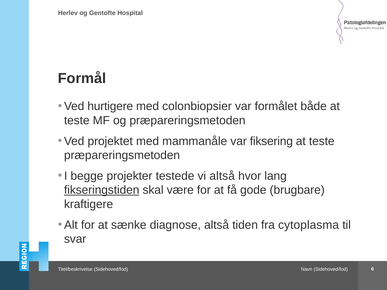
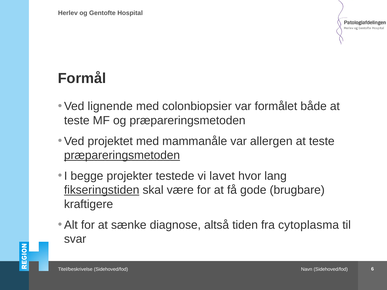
hurtigere: hurtigere -> lignende (110, 106)
fiksering: fiksering -> allergen (271, 141)
præpareringsmetoden underline: none -> present (122, 155)
vi altså: altså -> lavet (222, 176)
